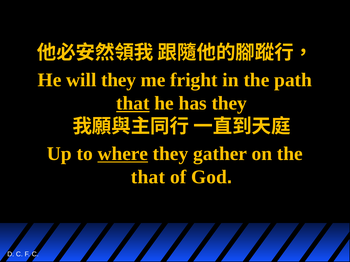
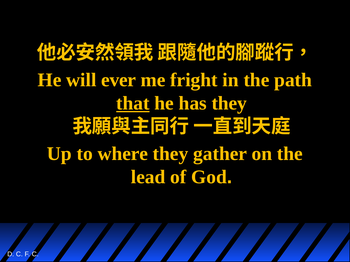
will they: they -> ever (119, 80)
where underline: present -> none (123, 154)
that: that -> lead (148, 177)
